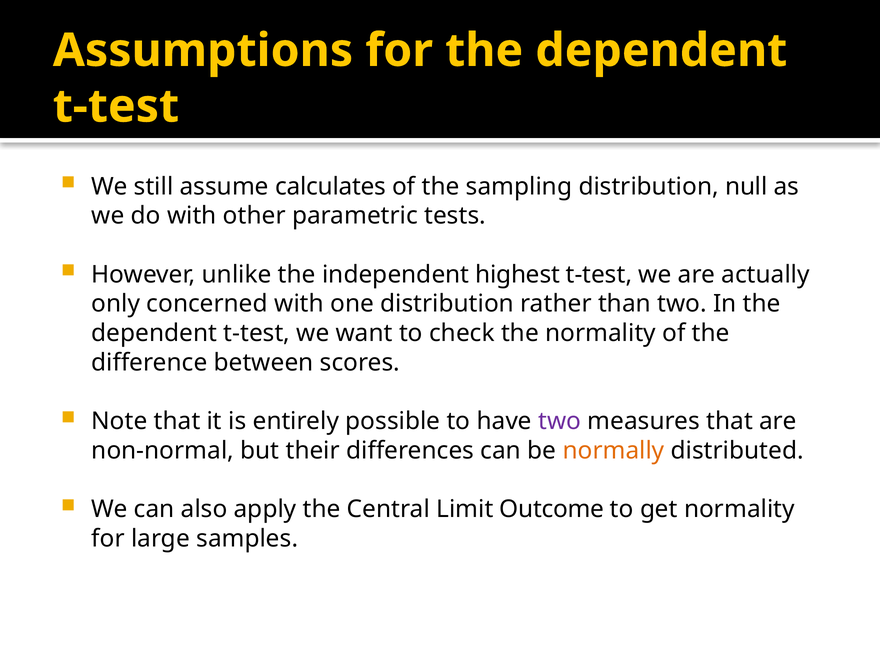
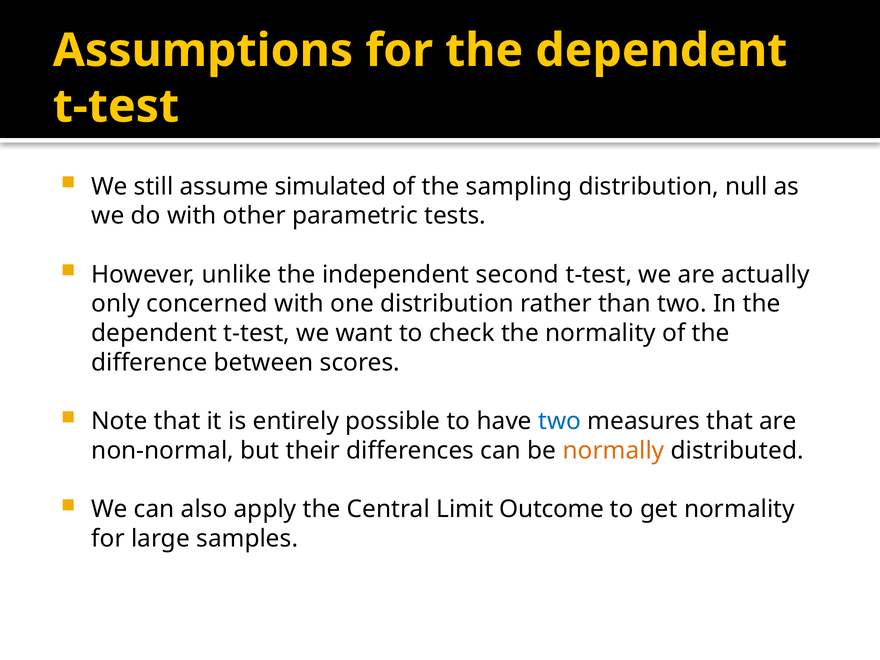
calculates: calculates -> simulated (331, 187)
highest: highest -> second (517, 275)
two colour: purple -> blue (560, 421)
